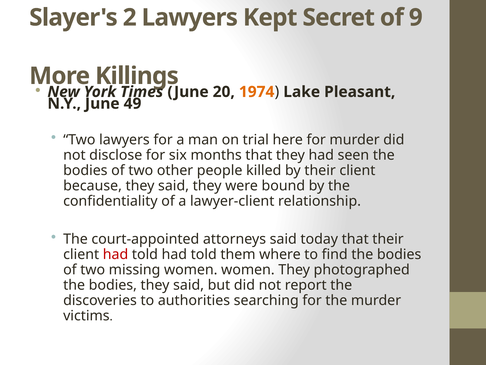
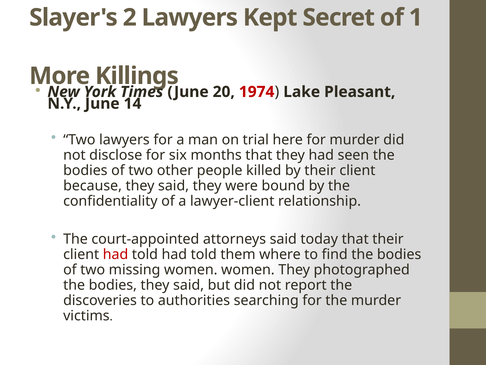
9: 9 -> 1 (416, 18)
1974 colour: orange -> red (257, 92)
49: 49 -> 14 (133, 103)
